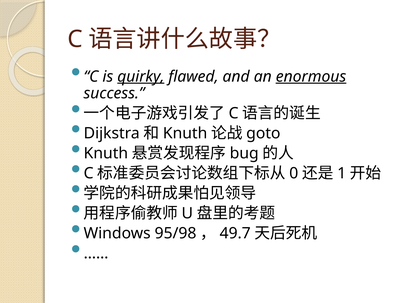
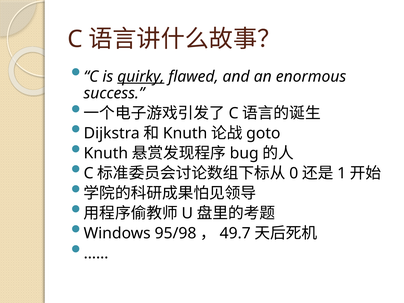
enormous underline: present -> none (311, 76)
